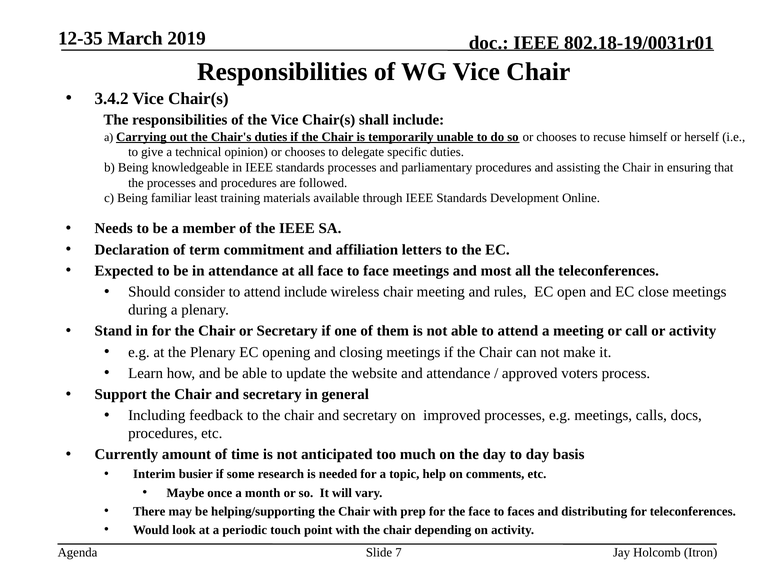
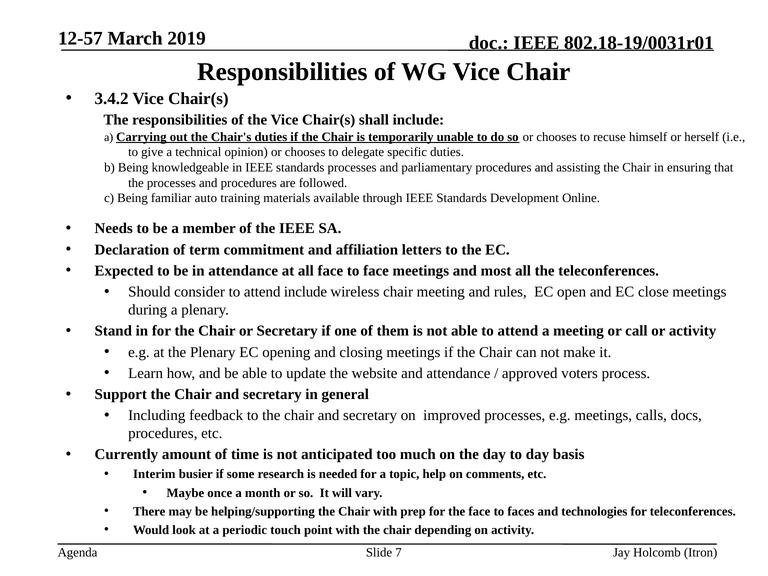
12-35: 12-35 -> 12-57 (80, 39)
least: least -> auto (206, 198)
distributing: distributing -> technologies (594, 511)
